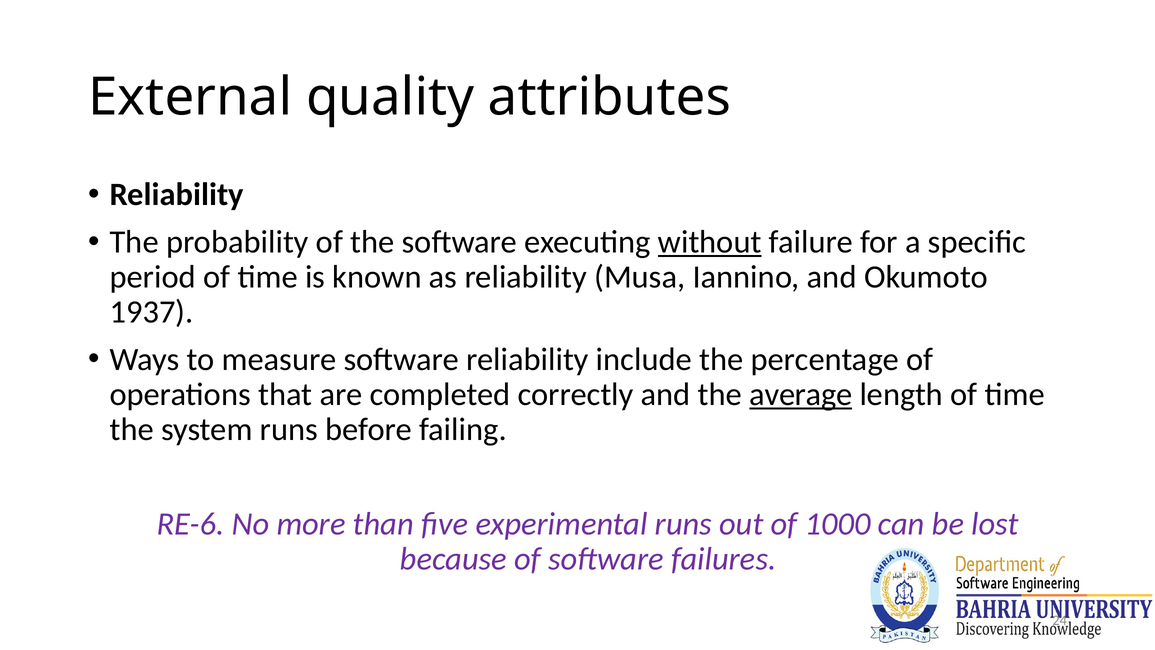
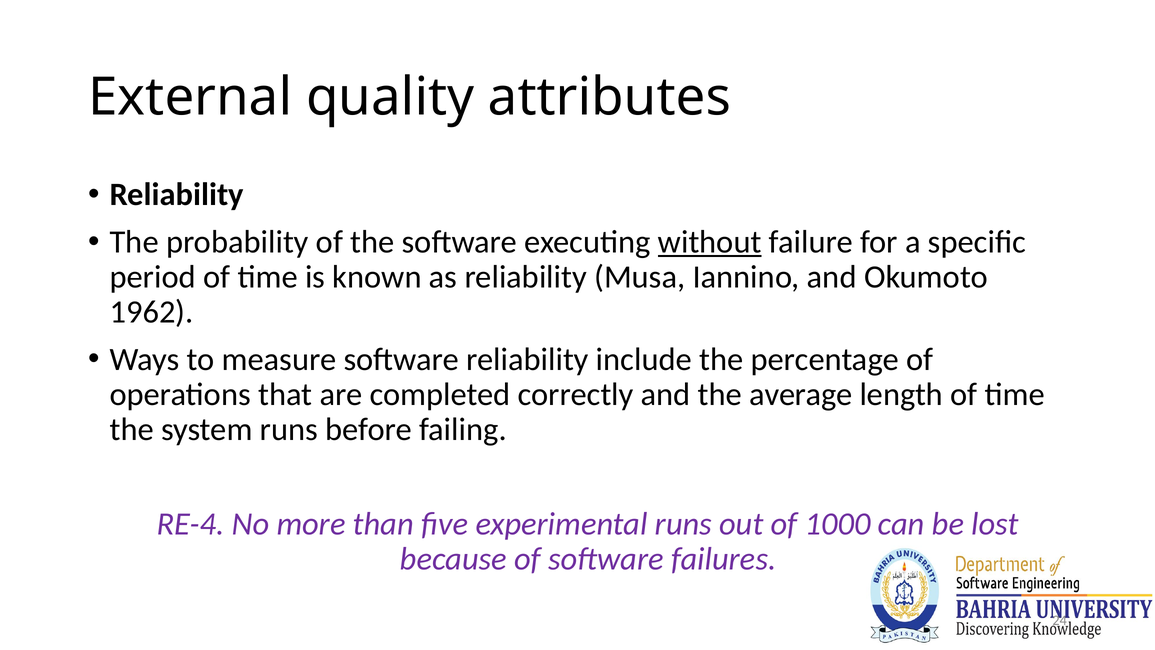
1937: 1937 -> 1962 (152, 312)
average underline: present -> none (801, 394)
RE-6: RE-6 -> RE-4 (191, 524)
